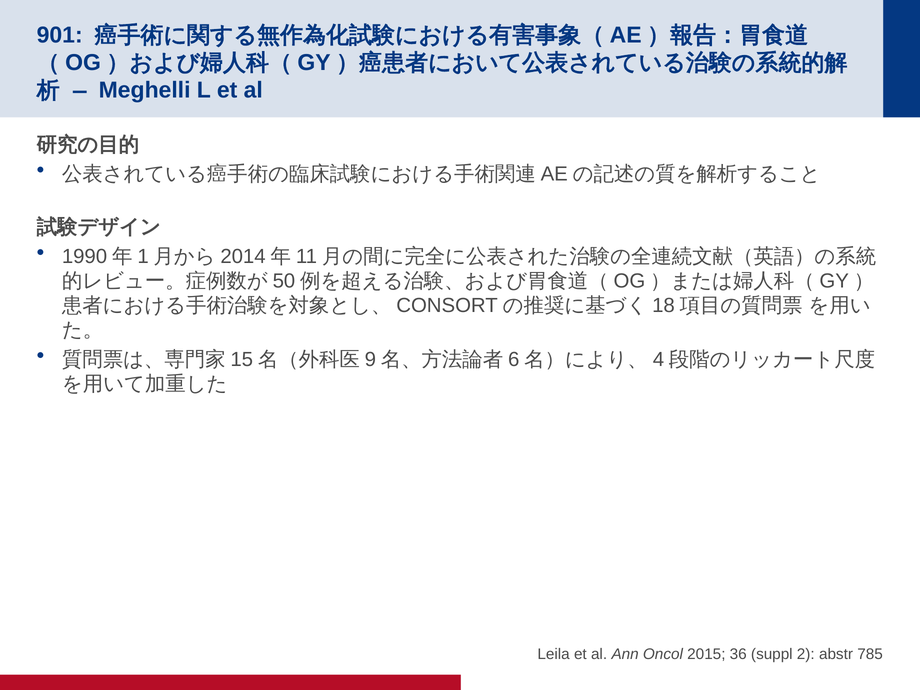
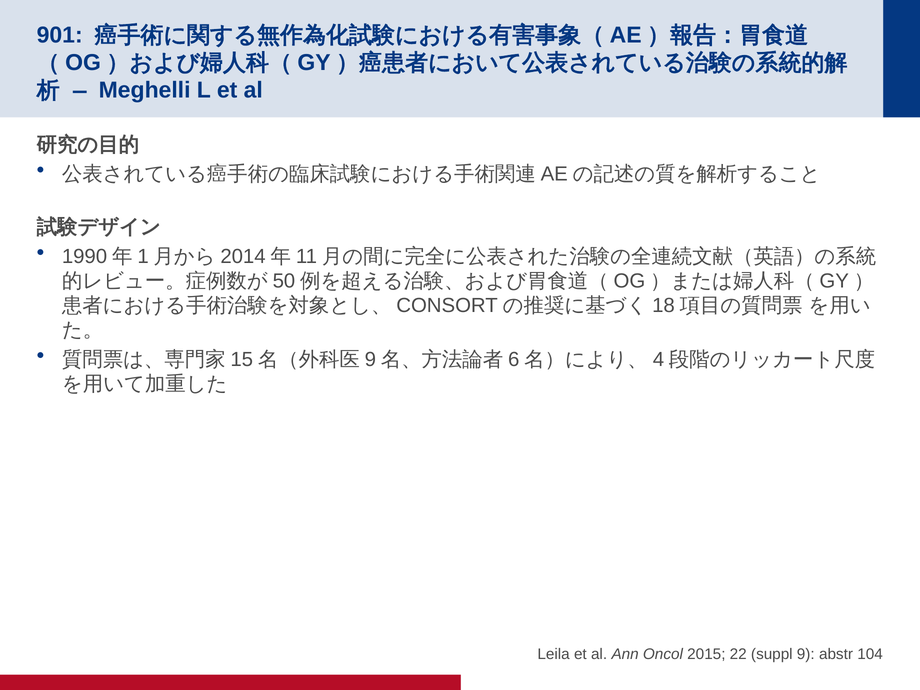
36: 36 -> 22 (738, 654)
2: 2 -> 9 (806, 654)
785: 785 -> 104 (870, 654)
